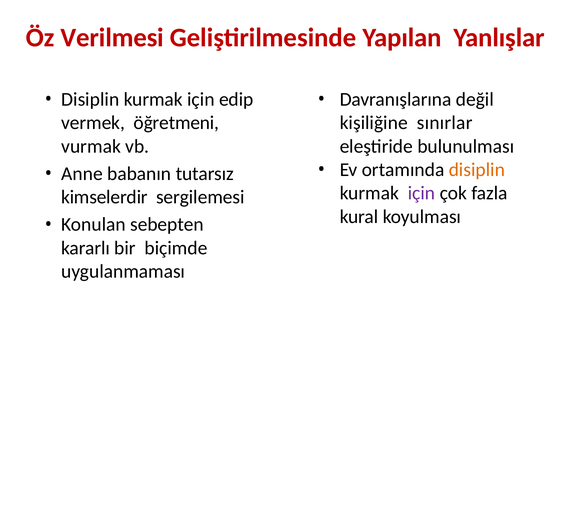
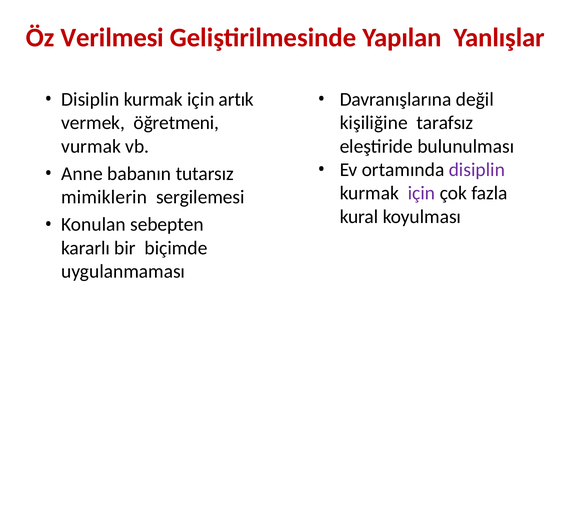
edip: edip -> artık (236, 99)
sınırlar: sınırlar -> tarafsız (445, 123)
disiplin colour: orange -> purple (477, 170)
kimselerdir: kimselerdir -> mimiklerin (104, 197)
